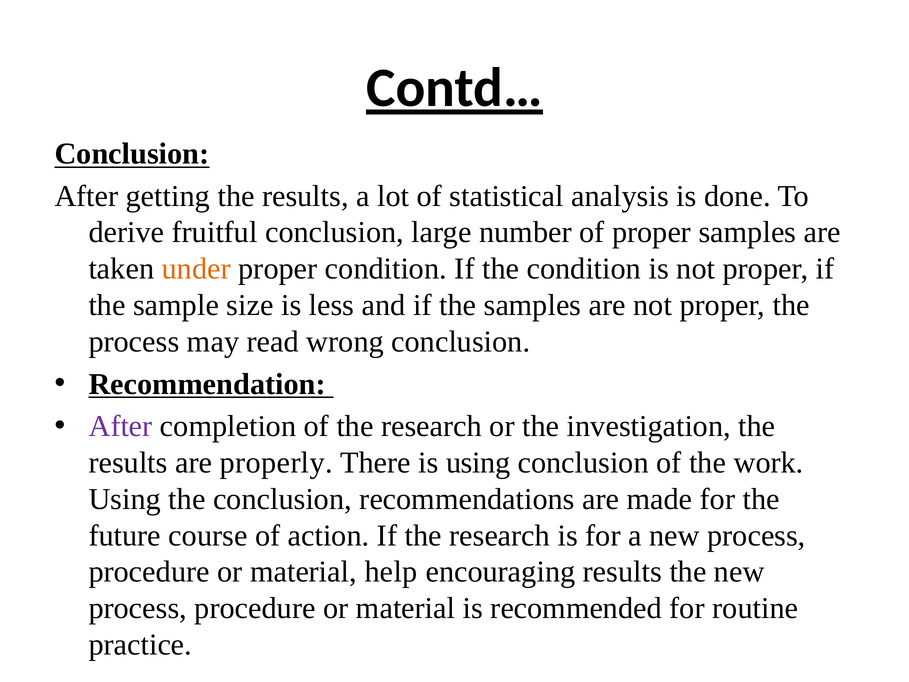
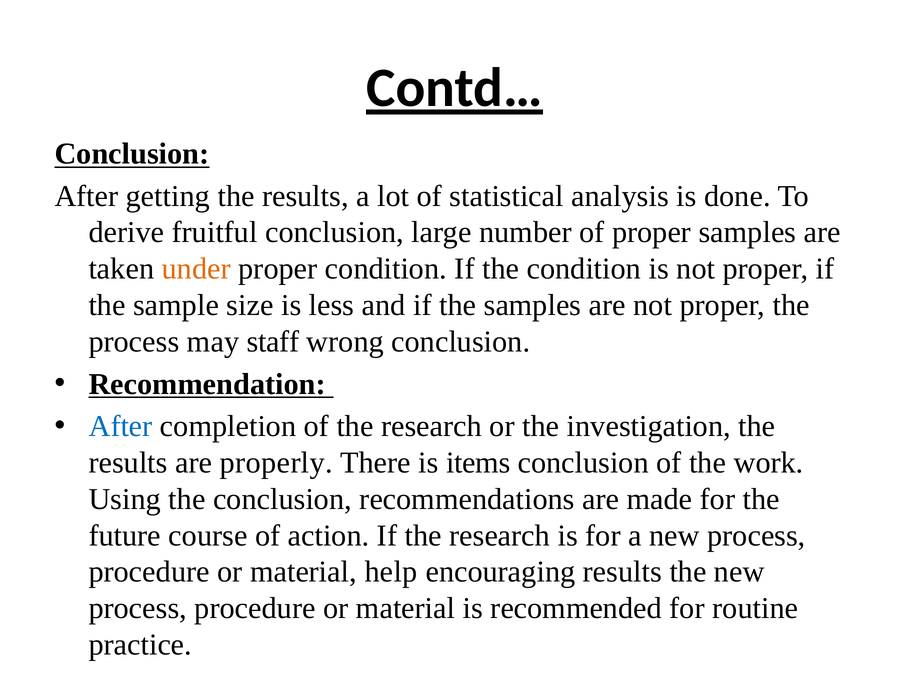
read: read -> staff (273, 341)
After colour: purple -> blue (121, 426)
is using: using -> items (478, 463)
